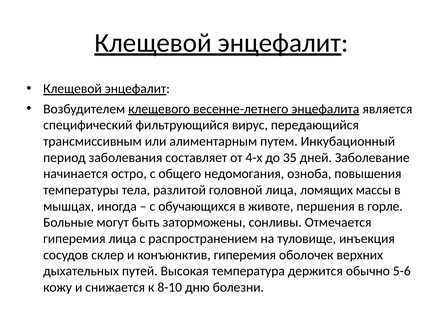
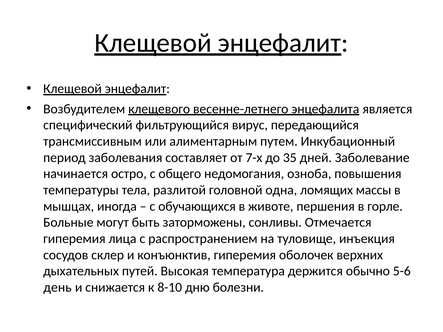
4-х: 4-х -> 7-х (254, 158)
головной лица: лица -> одна (281, 190)
кожу: кожу -> день (58, 288)
